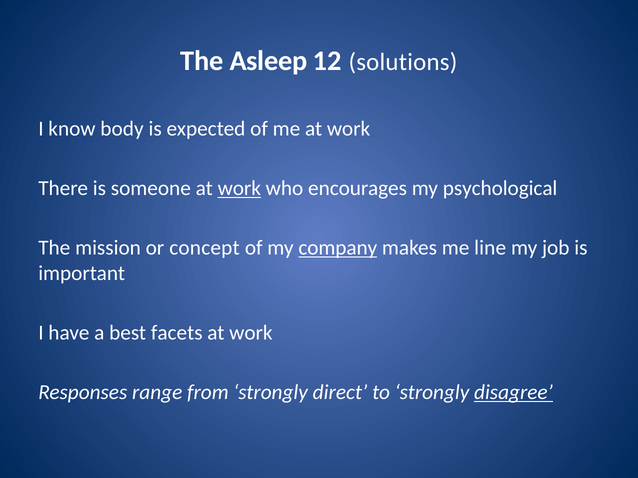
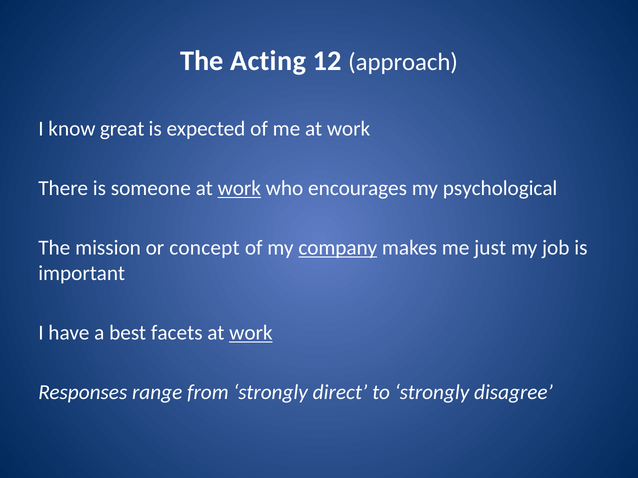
Asleep: Asleep -> Acting (268, 61)
solutions: solutions -> approach (403, 62)
body: body -> great (122, 129)
line: line -> just (490, 248)
work underline: none -> present (251, 333)
disagree underline: present -> none (513, 393)
